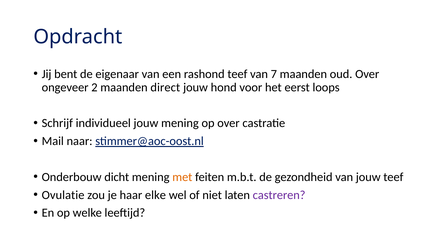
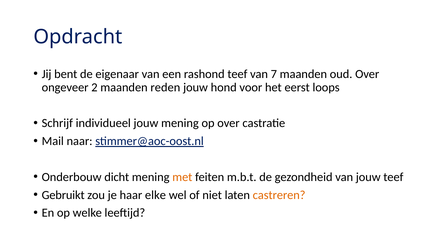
direct: direct -> reden (165, 87)
Ovulatie: Ovulatie -> Gebruikt (63, 195)
castreren colour: purple -> orange (279, 195)
